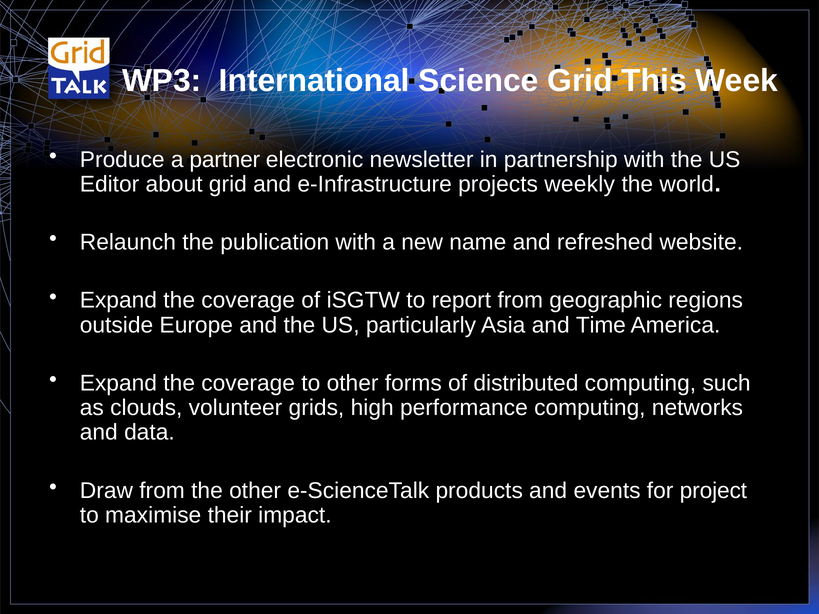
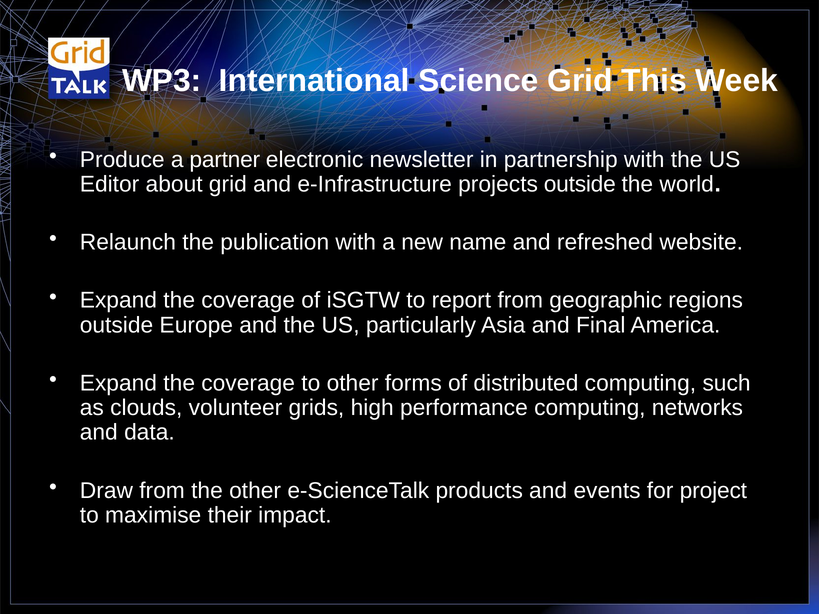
projects weekly: weekly -> outside (580, 184)
Time: Time -> Final (601, 325)
